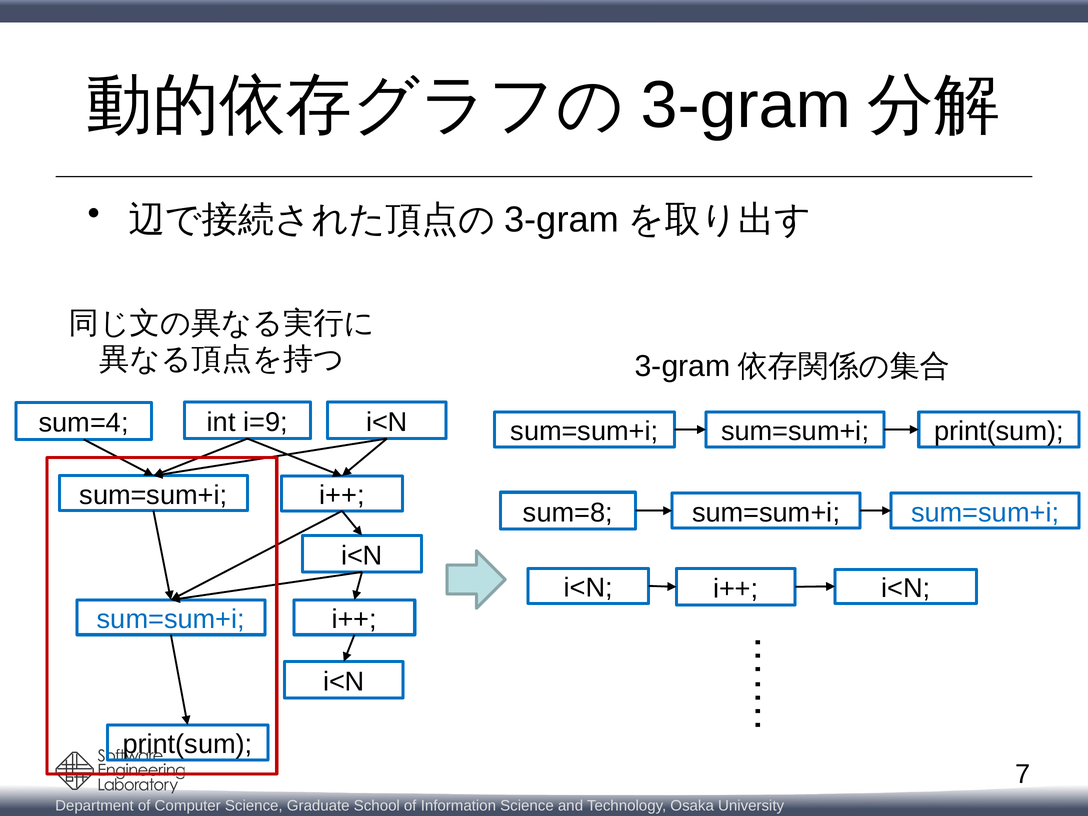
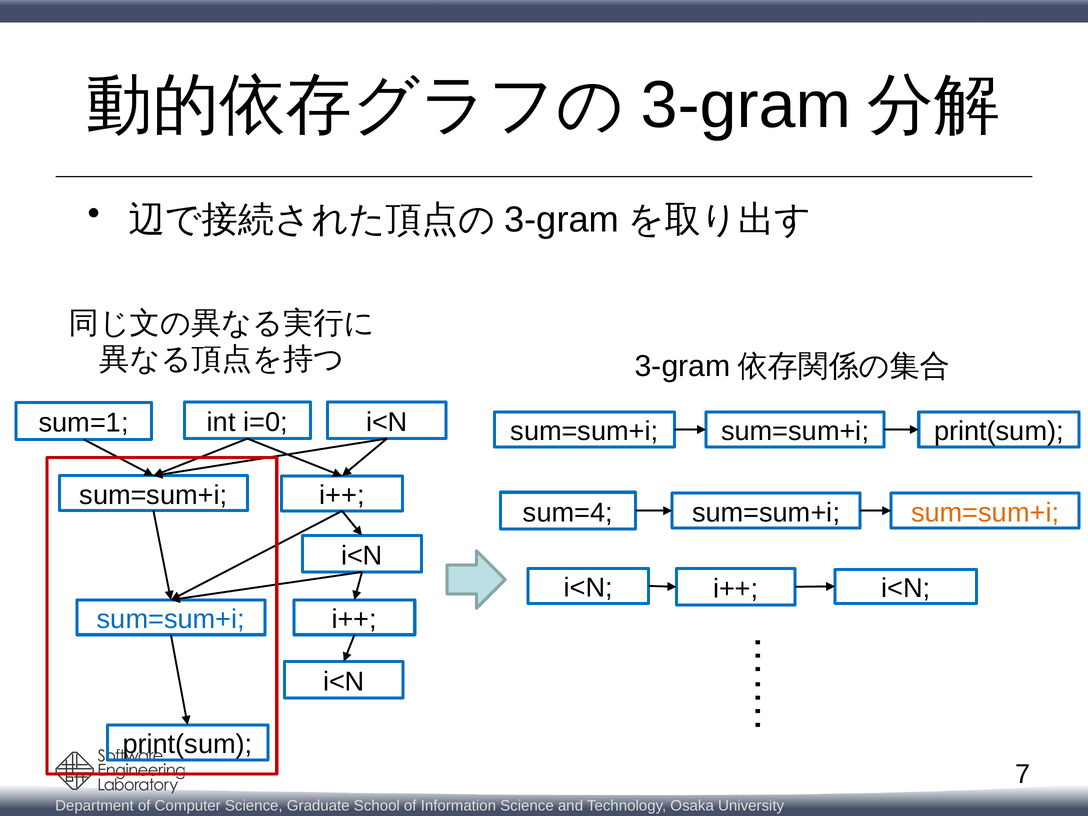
i=9: i=9 -> i=0 (265, 422)
sum=4: sum=4 -> sum=1 (84, 423)
sum=8: sum=8 -> sum=4 (568, 513)
sum=sum+i colour: blue -> orange (985, 513)
